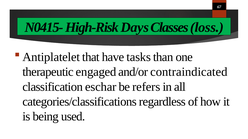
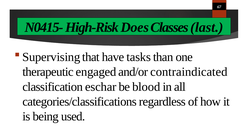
Days: Days -> Does (135, 27)
loss: loss -> last (207, 27)
Antiplatelet: Antiplatelet -> Supervising (51, 57)
refers: refers -> blood (146, 87)
